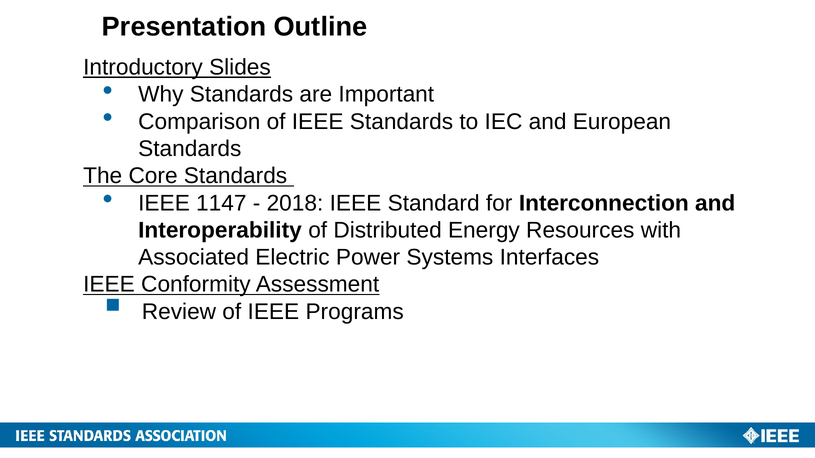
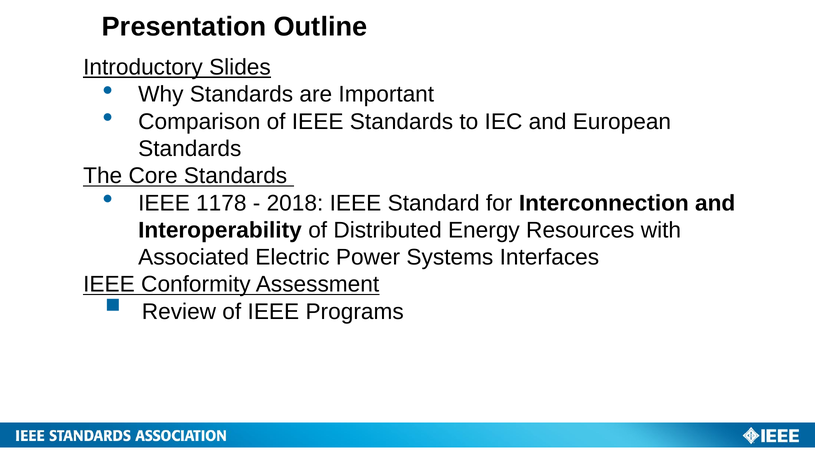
1147: 1147 -> 1178 (221, 203)
